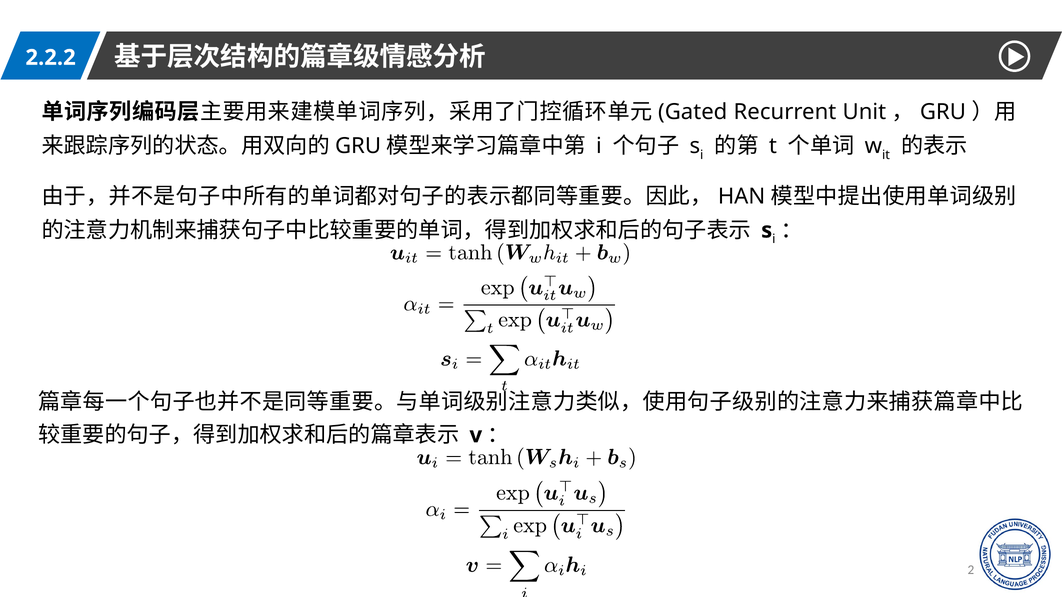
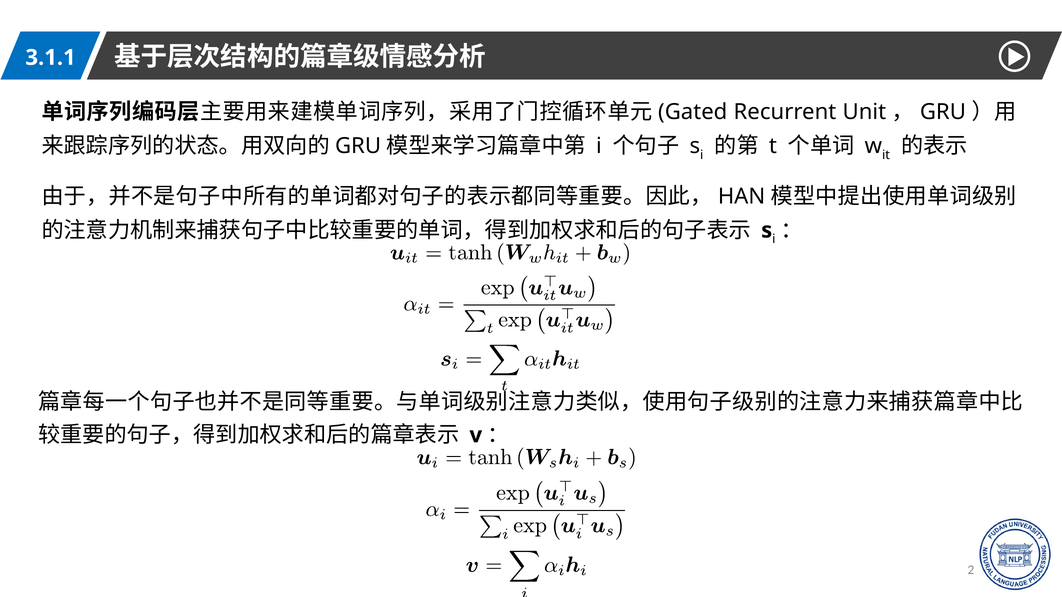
2.2.2: 2.2.2 -> 3.1.1 (51, 58)
